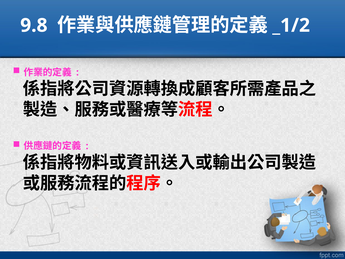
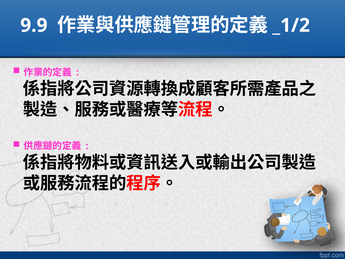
9.8: 9.8 -> 9.9 (34, 25)
